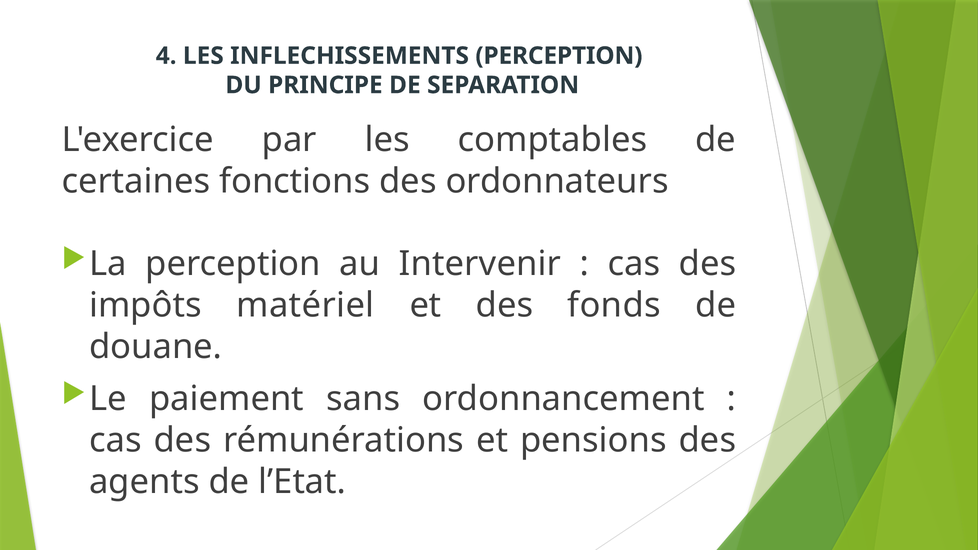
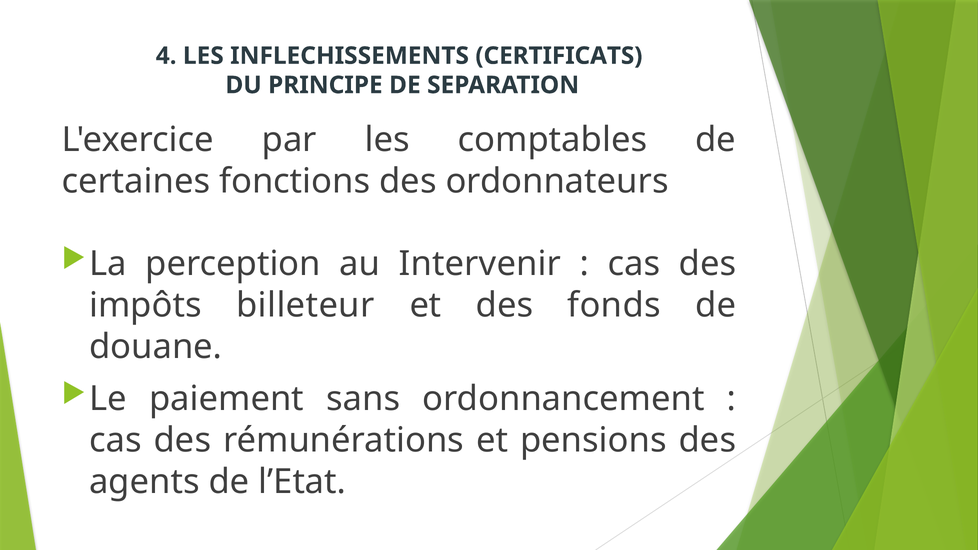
INFLECHISSEMENTS PERCEPTION: PERCEPTION -> CERTIFICATS (559, 56)
matériel: matériel -> billeteur (305, 305)
